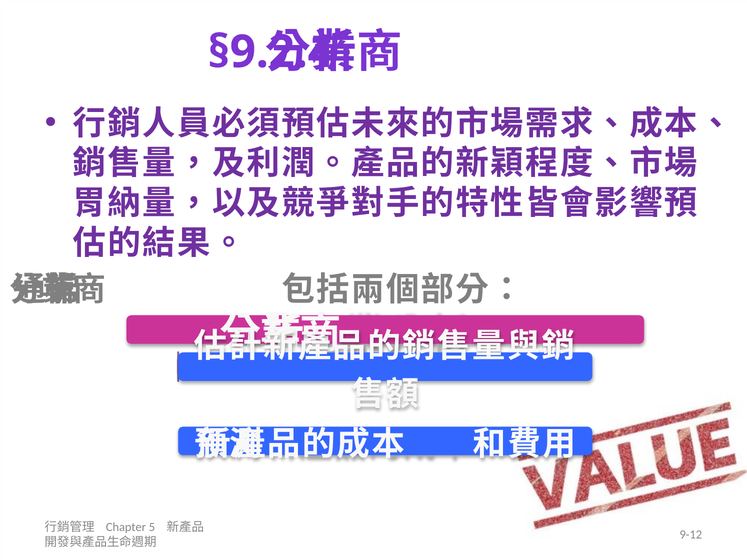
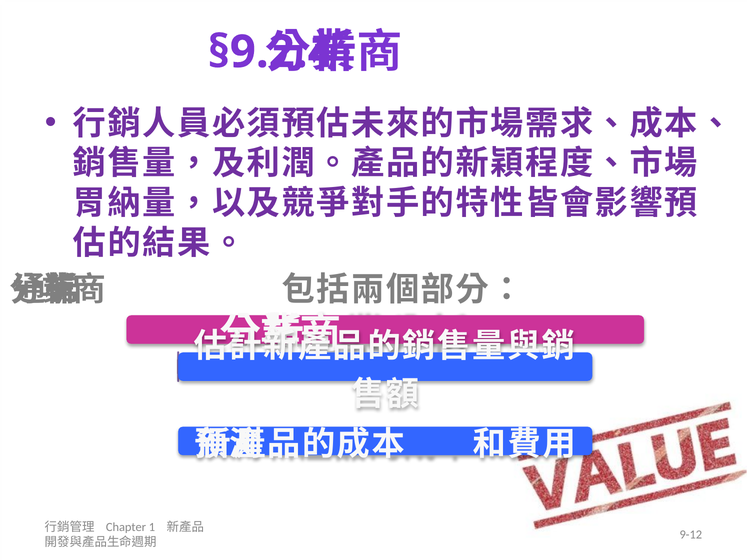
5: 5 -> 1 (152, 528)
